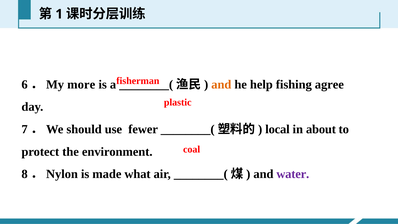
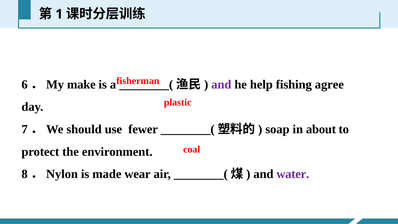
more: more -> make (81, 84)
and colour: orange -> purple (221, 84)
local: local -> soap (277, 129)
what: what -> wear (138, 174)
